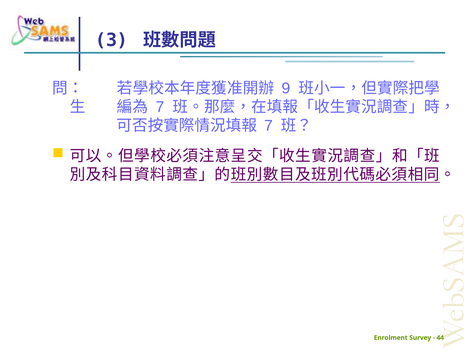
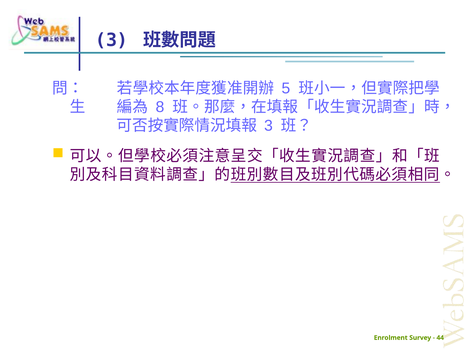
9: 9 -> 5 (286, 88)
7: 7 -> 8 (160, 107)
7: 7 -> 3 (268, 126)
